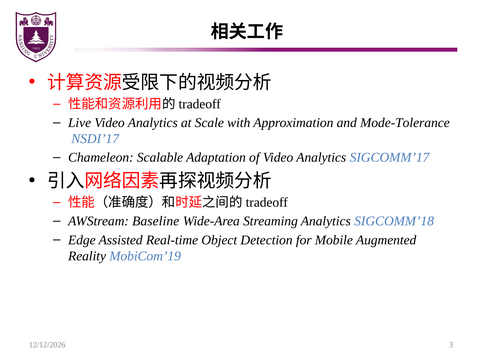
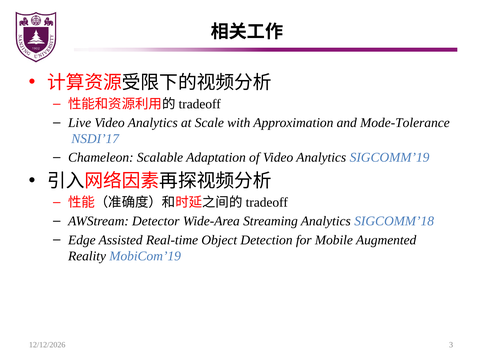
SIGCOMM’17: SIGCOMM’17 -> SIGCOMM’19 (390, 158)
Baseline: Baseline -> Detector (156, 222)
